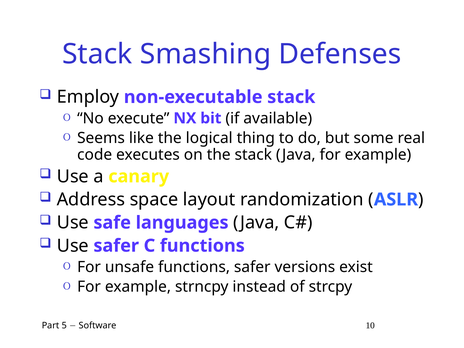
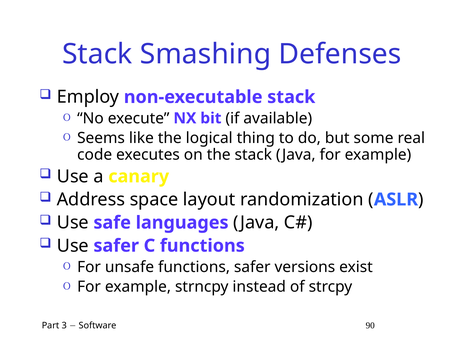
5: 5 -> 3 (64, 325)
10: 10 -> 90 (370, 325)
